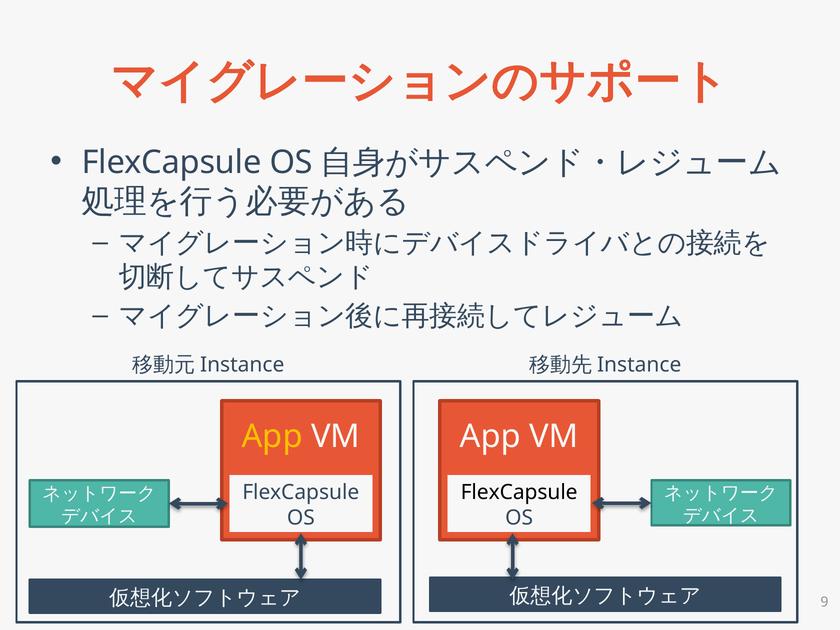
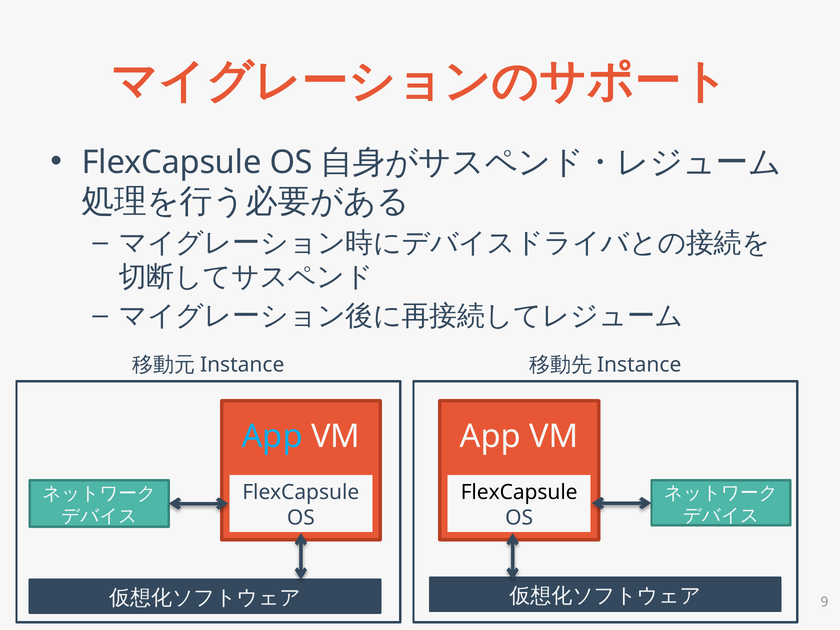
App colour: yellow -> light blue (272, 436)
